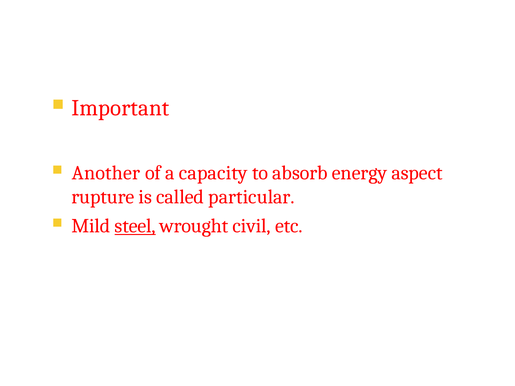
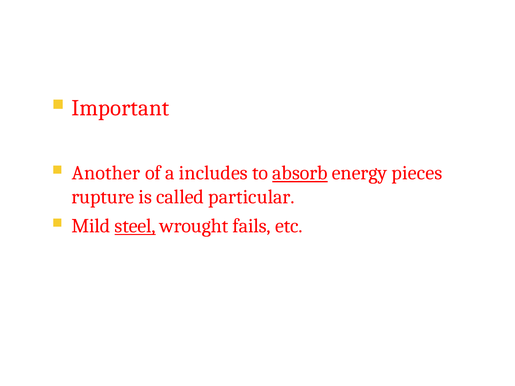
capacity: capacity -> includes (213, 173)
absorb underline: none -> present (300, 173)
aspect: aspect -> pieces (417, 173)
civil: civil -> fails (252, 226)
